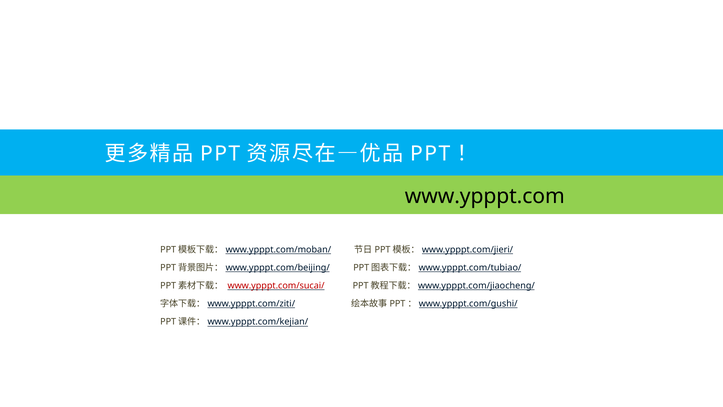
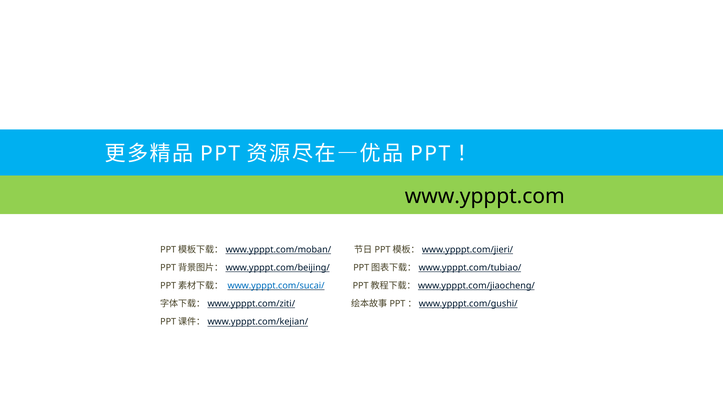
www.ypppt.com/sucai/ colour: red -> blue (276, 286)
